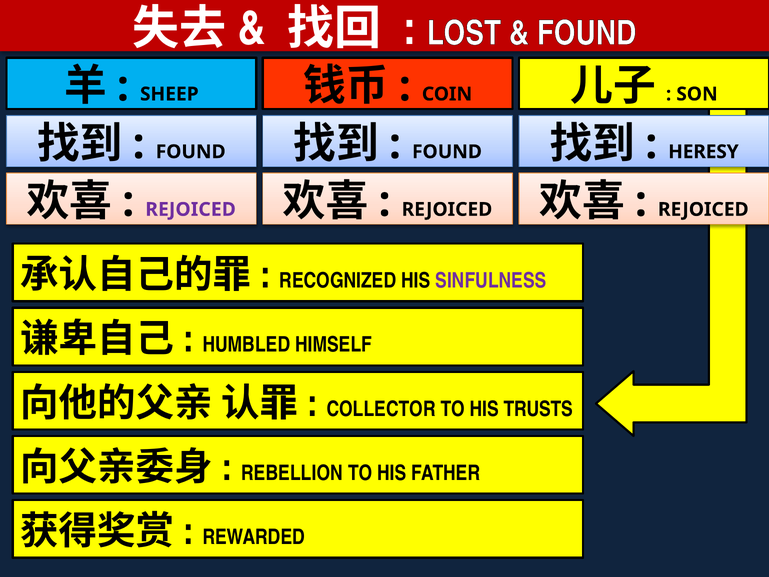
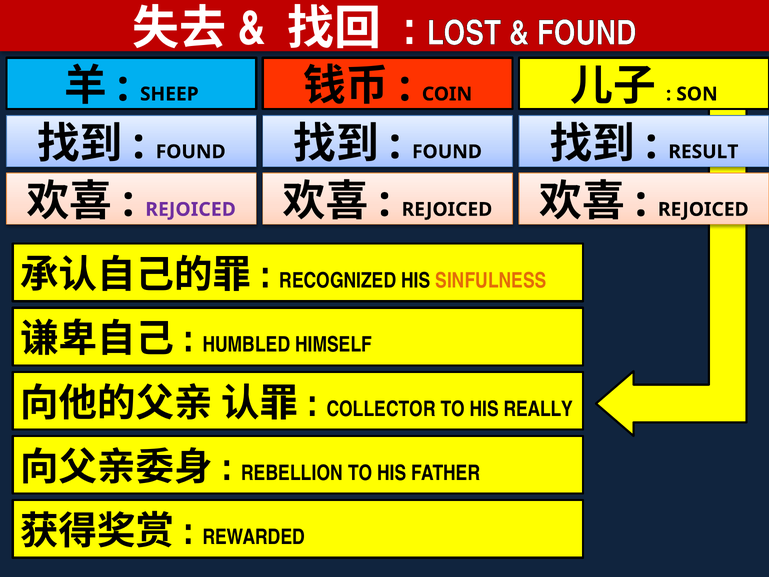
HERESY: HERESY -> RESULT (703, 152)
SINFULNESS colour: purple -> orange (491, 281)
TRUSTS: TRUSTS -> REALLY (538, 409)
